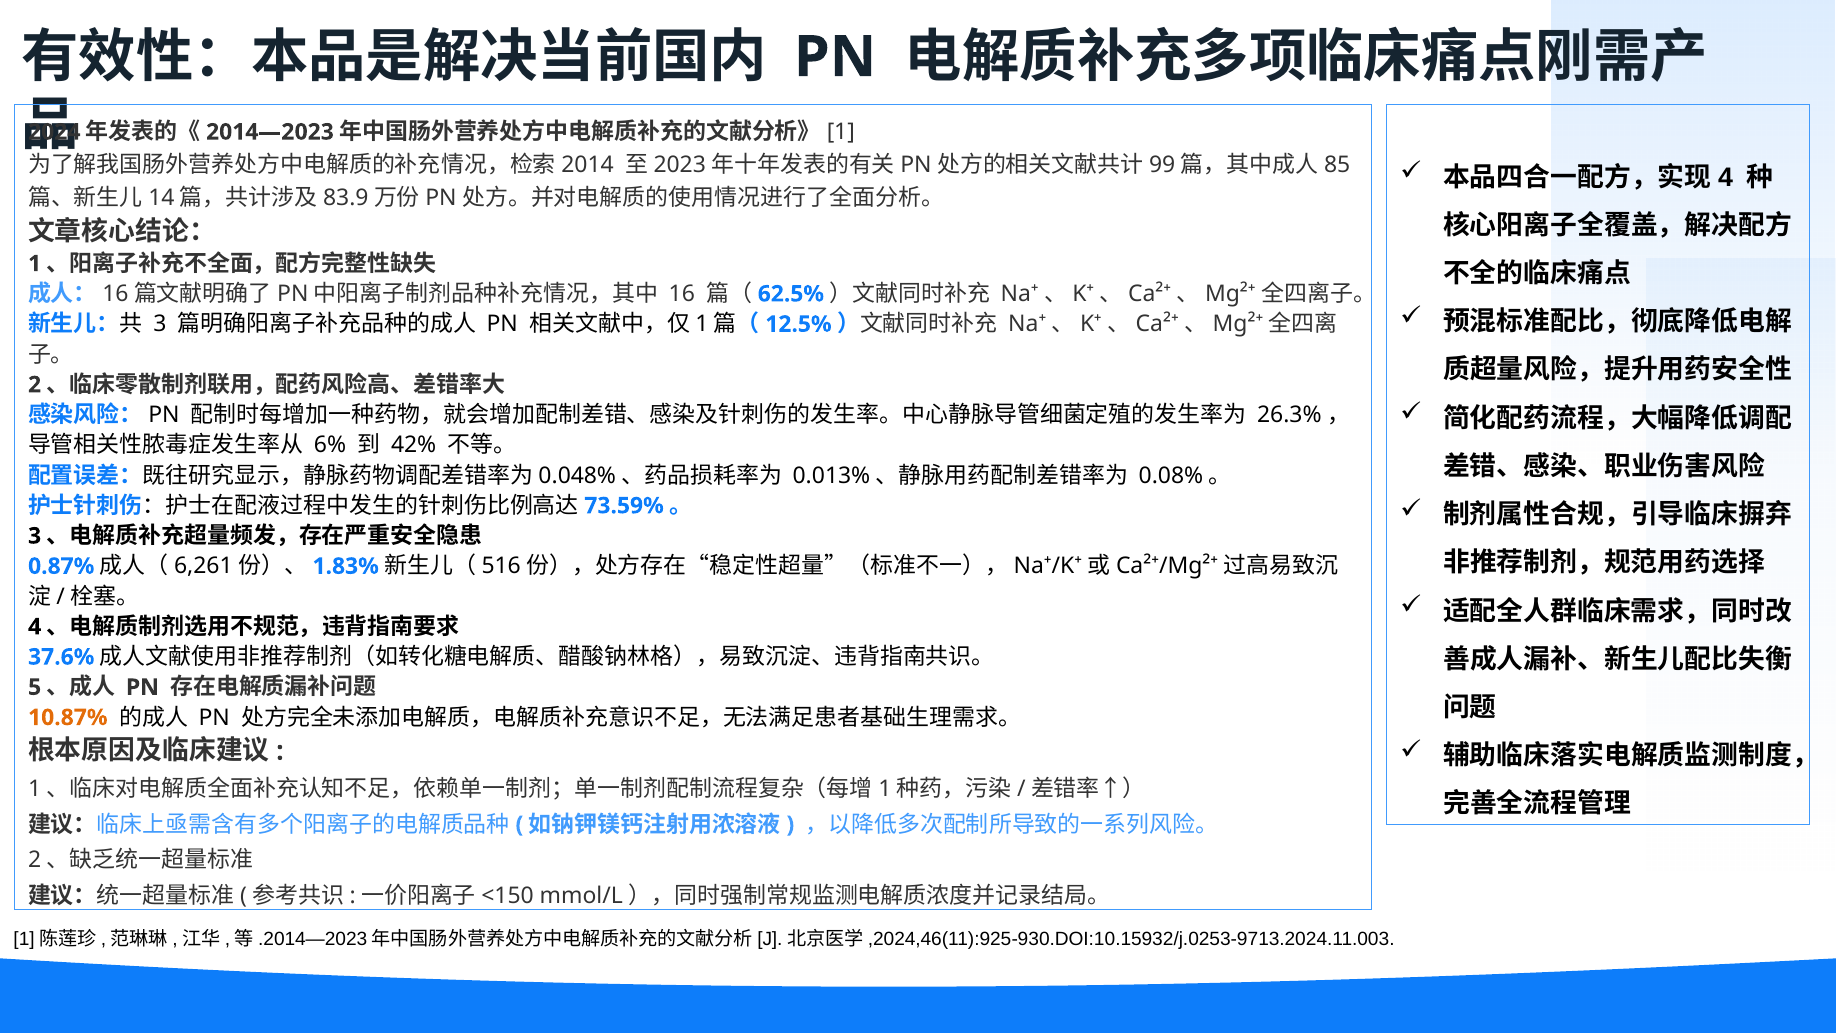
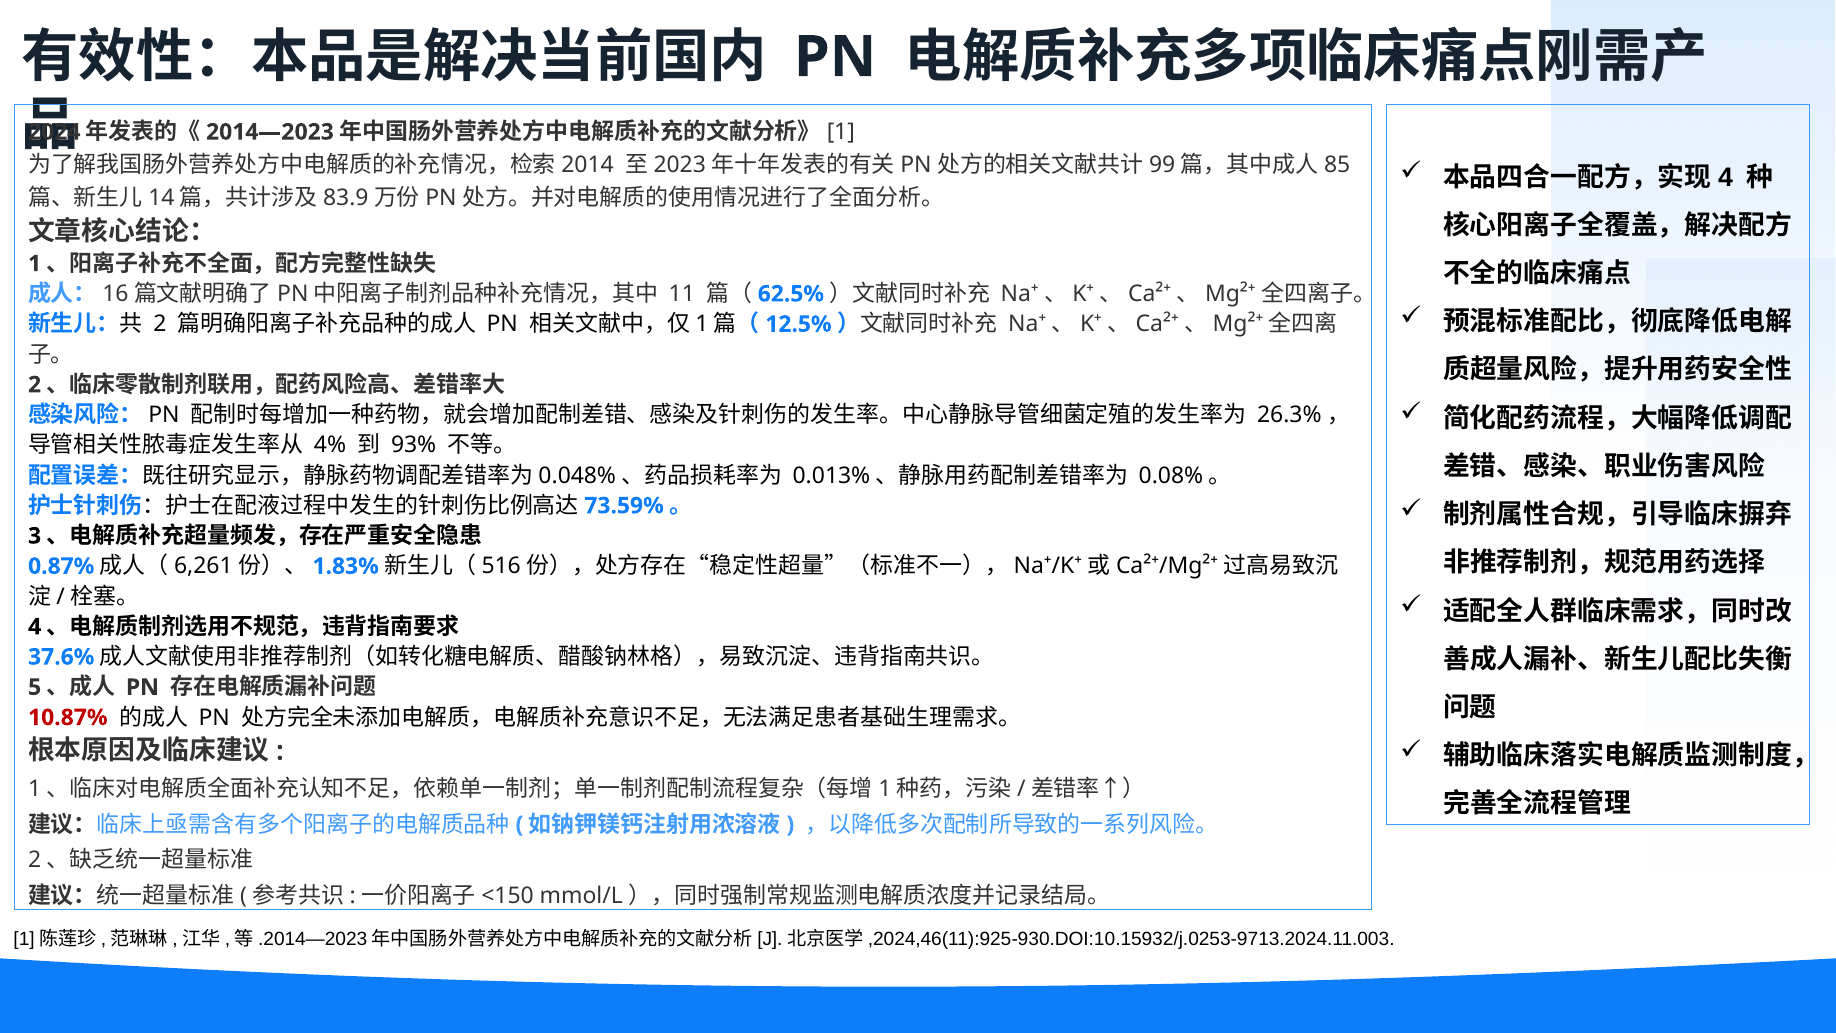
16: 16 -> 11 (682, 294)
3: 3 -> 2 (160, 324)
6%: 6% -> 4% (330, 445)
42%: 42% -> 93% (414, 445)
10.87% colour: orange -> red (68, 717)
